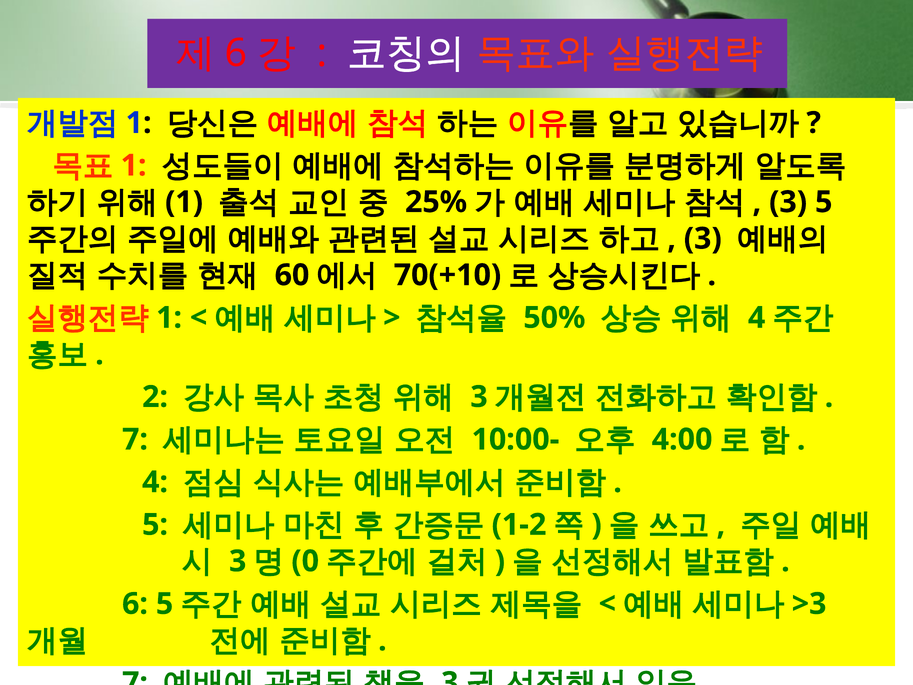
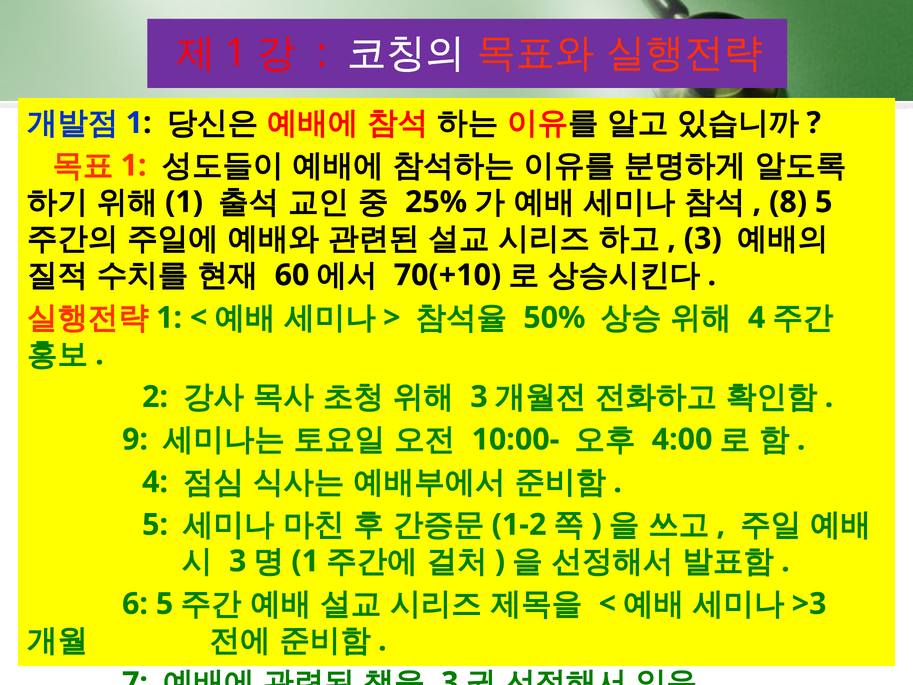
6: 6 -> 1 (236, 53)
3: 3 -> 8 (788, 202)
7: 7 -> 9 (135, 439)
0: 0 -> 1 (305, 561)
